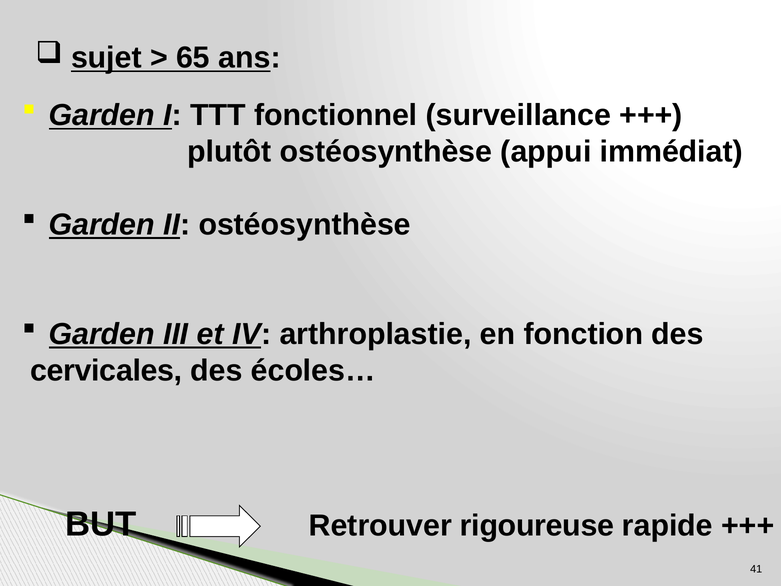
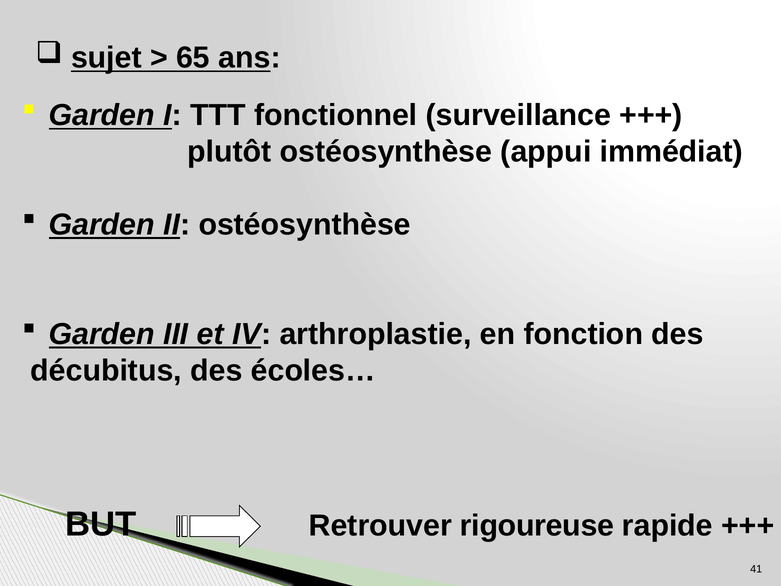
cervicales: cervicales -> décubitus (106, 371)
